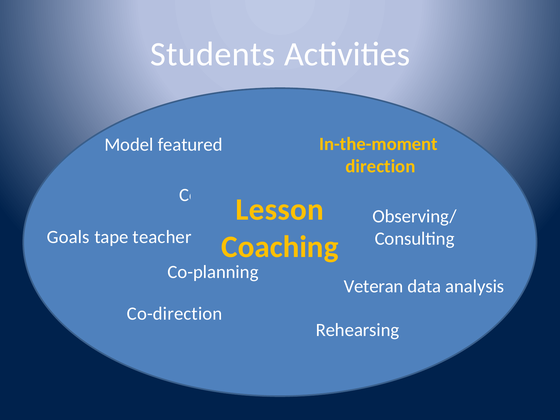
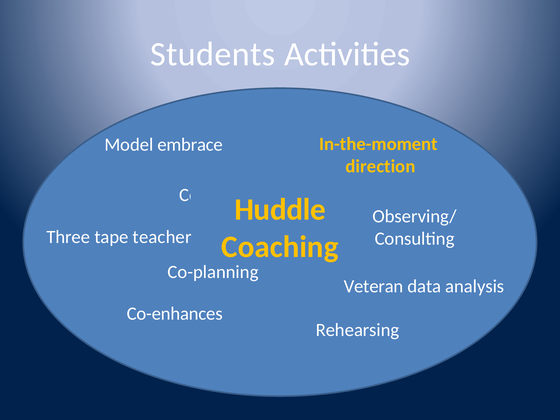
featured: featured -> embrace (190, 145)
Lesson: Lesson -> Huddle (280, 209)
Goals: Goals -> Three (68, 237)
Co-direction: Co-direction -> Co-enhances (175, 314)
